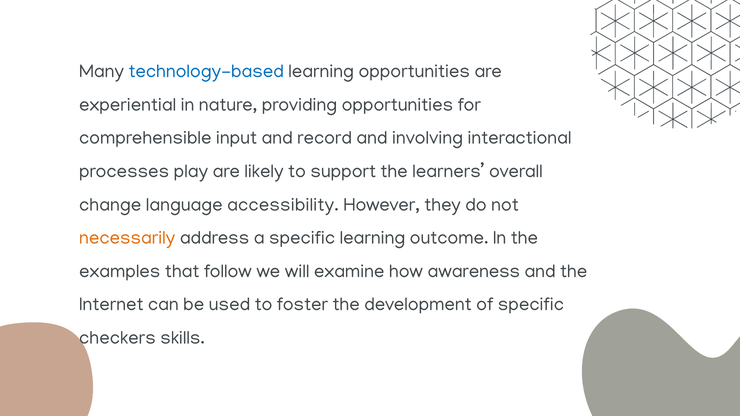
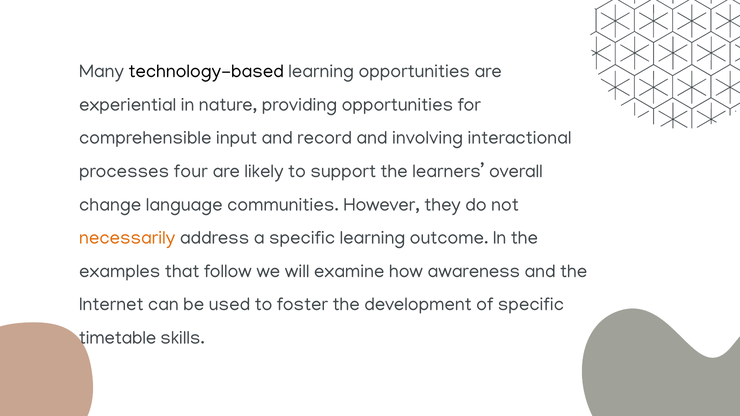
technology-based colour: blue -> black (206, 71)
play: play -> four (191, 171)
accessibility: accessibility -> communities (283, 205)
checkers: checkers -> timetable (118, 338)
